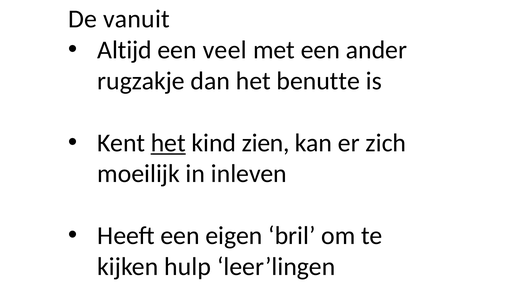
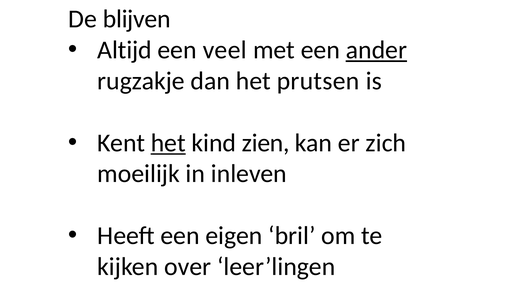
vanuit: vanuit -> blijven (137, 19)
ander underline: none -> present (376, 50)
benutte: benutte -> prutsen (318, 81)
hulp: hulp -> over (188, 267)
